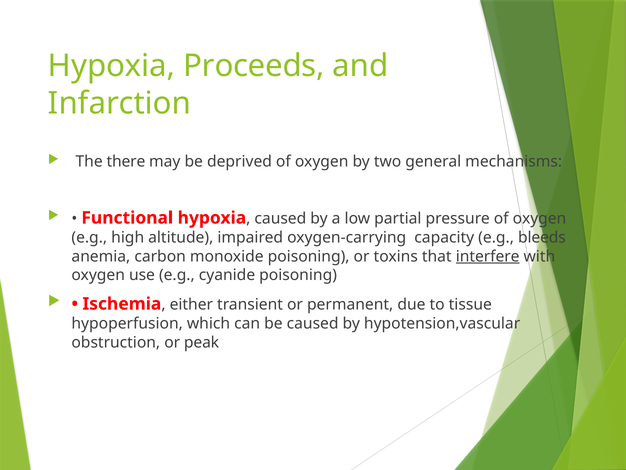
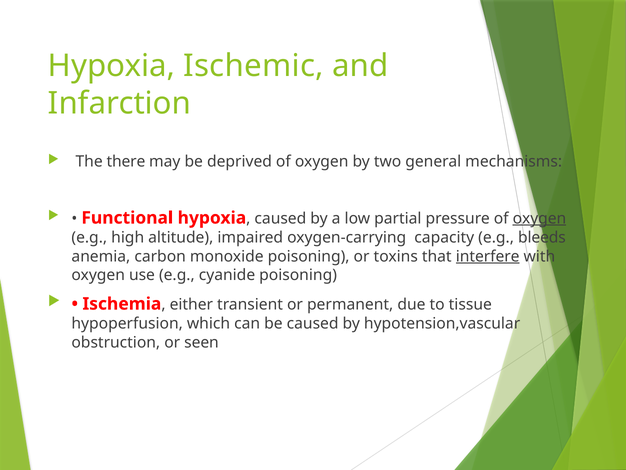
Proceeds: Proceeds -> Ischemic (254, 66)
oxygen underline: none -> present (539, 218)
peak: peak -> seen (202, 342)
